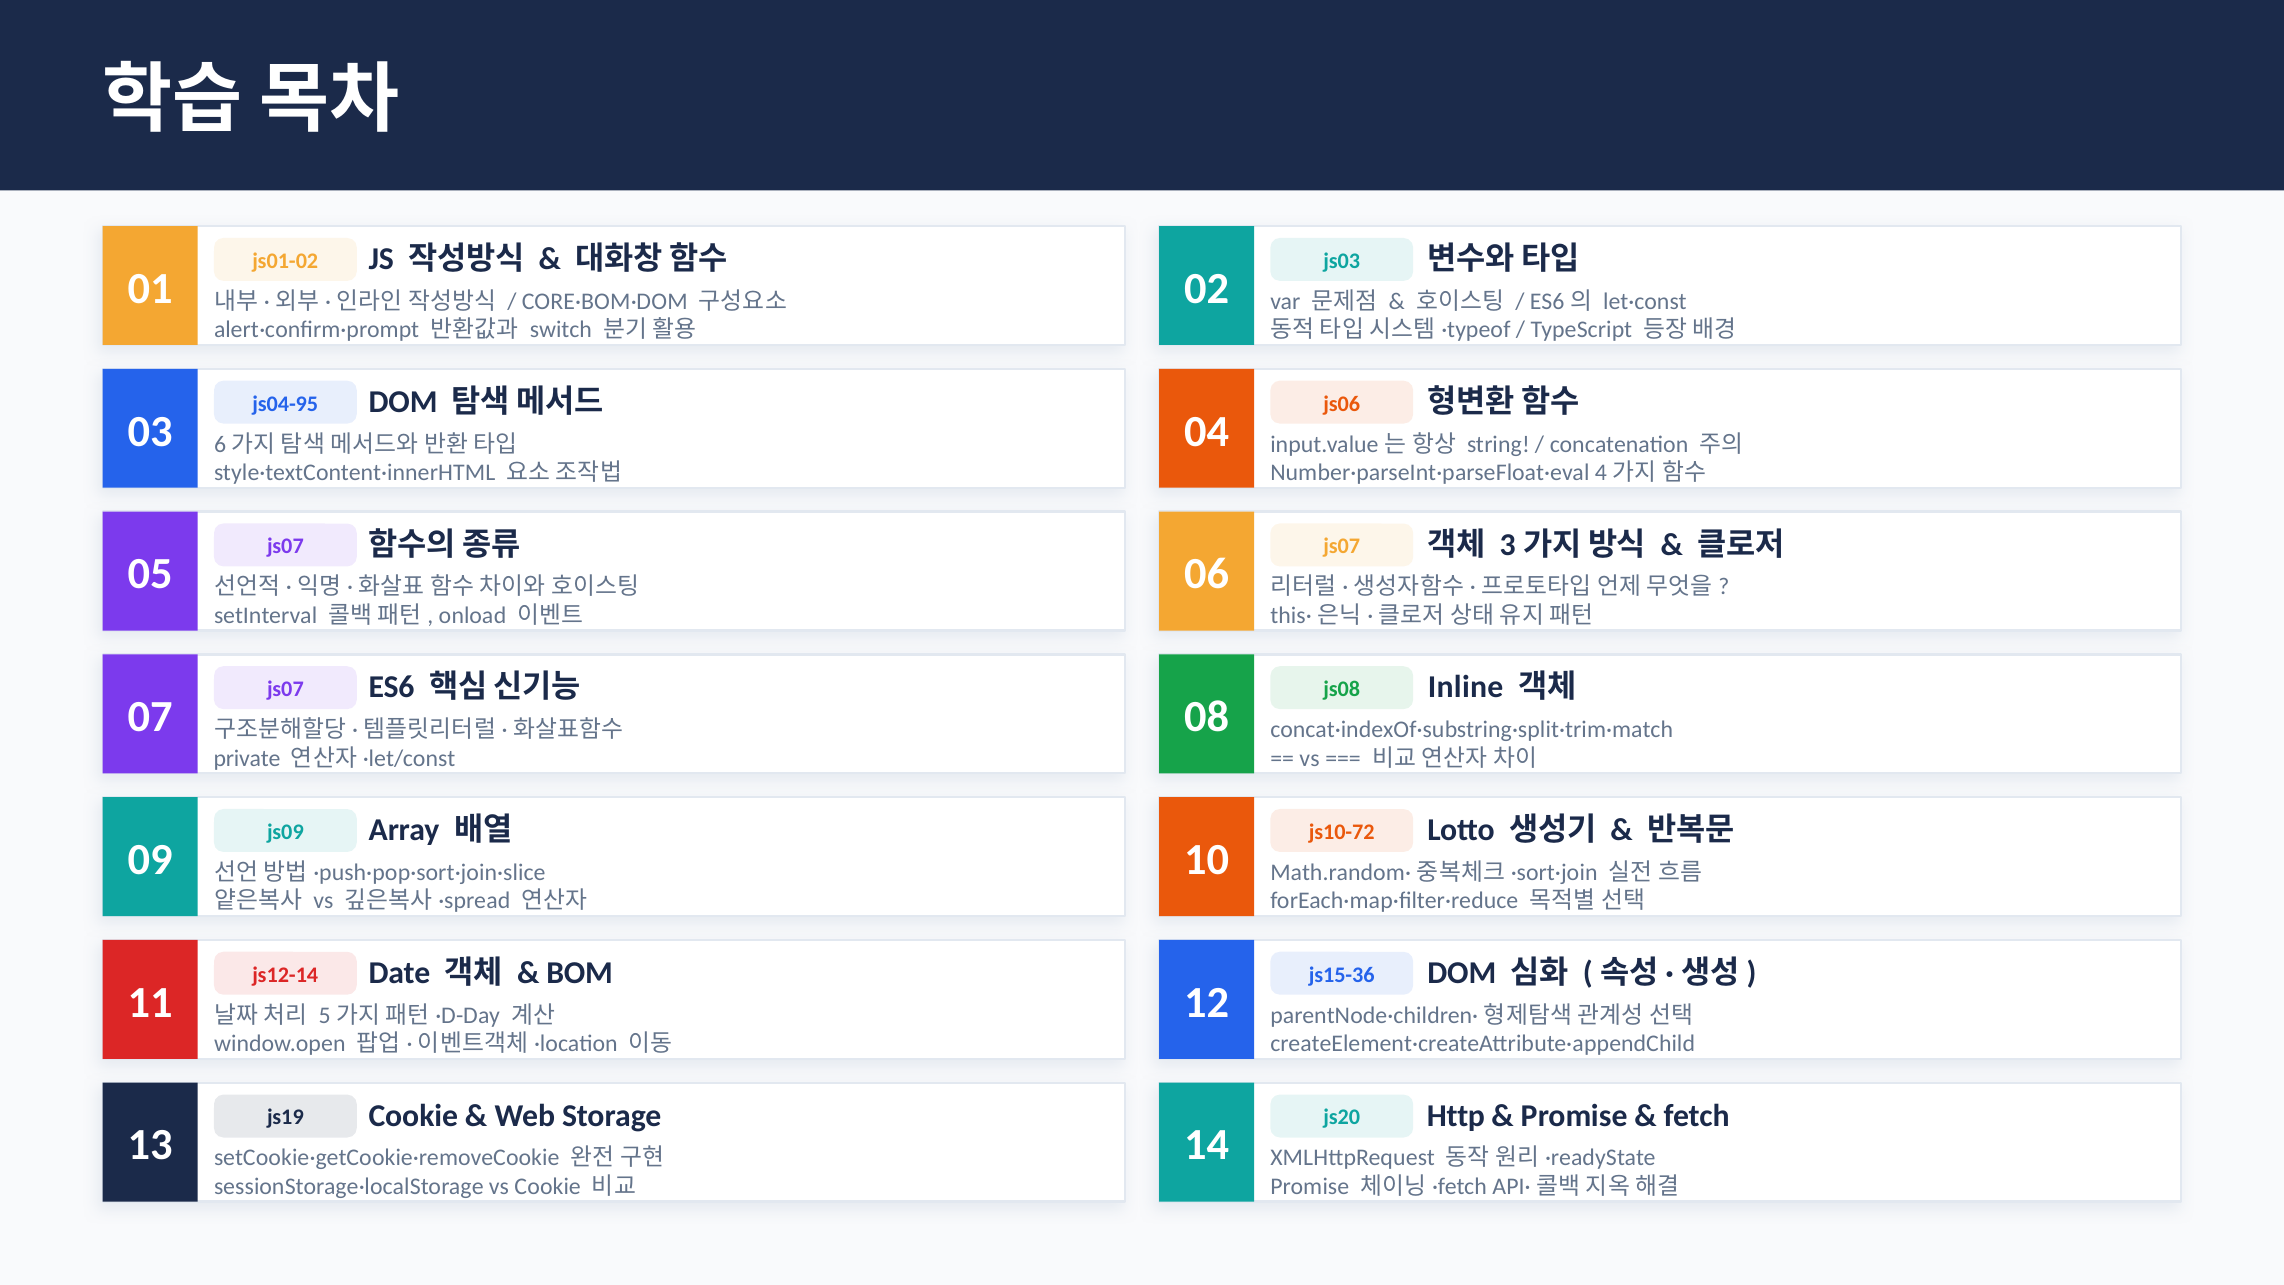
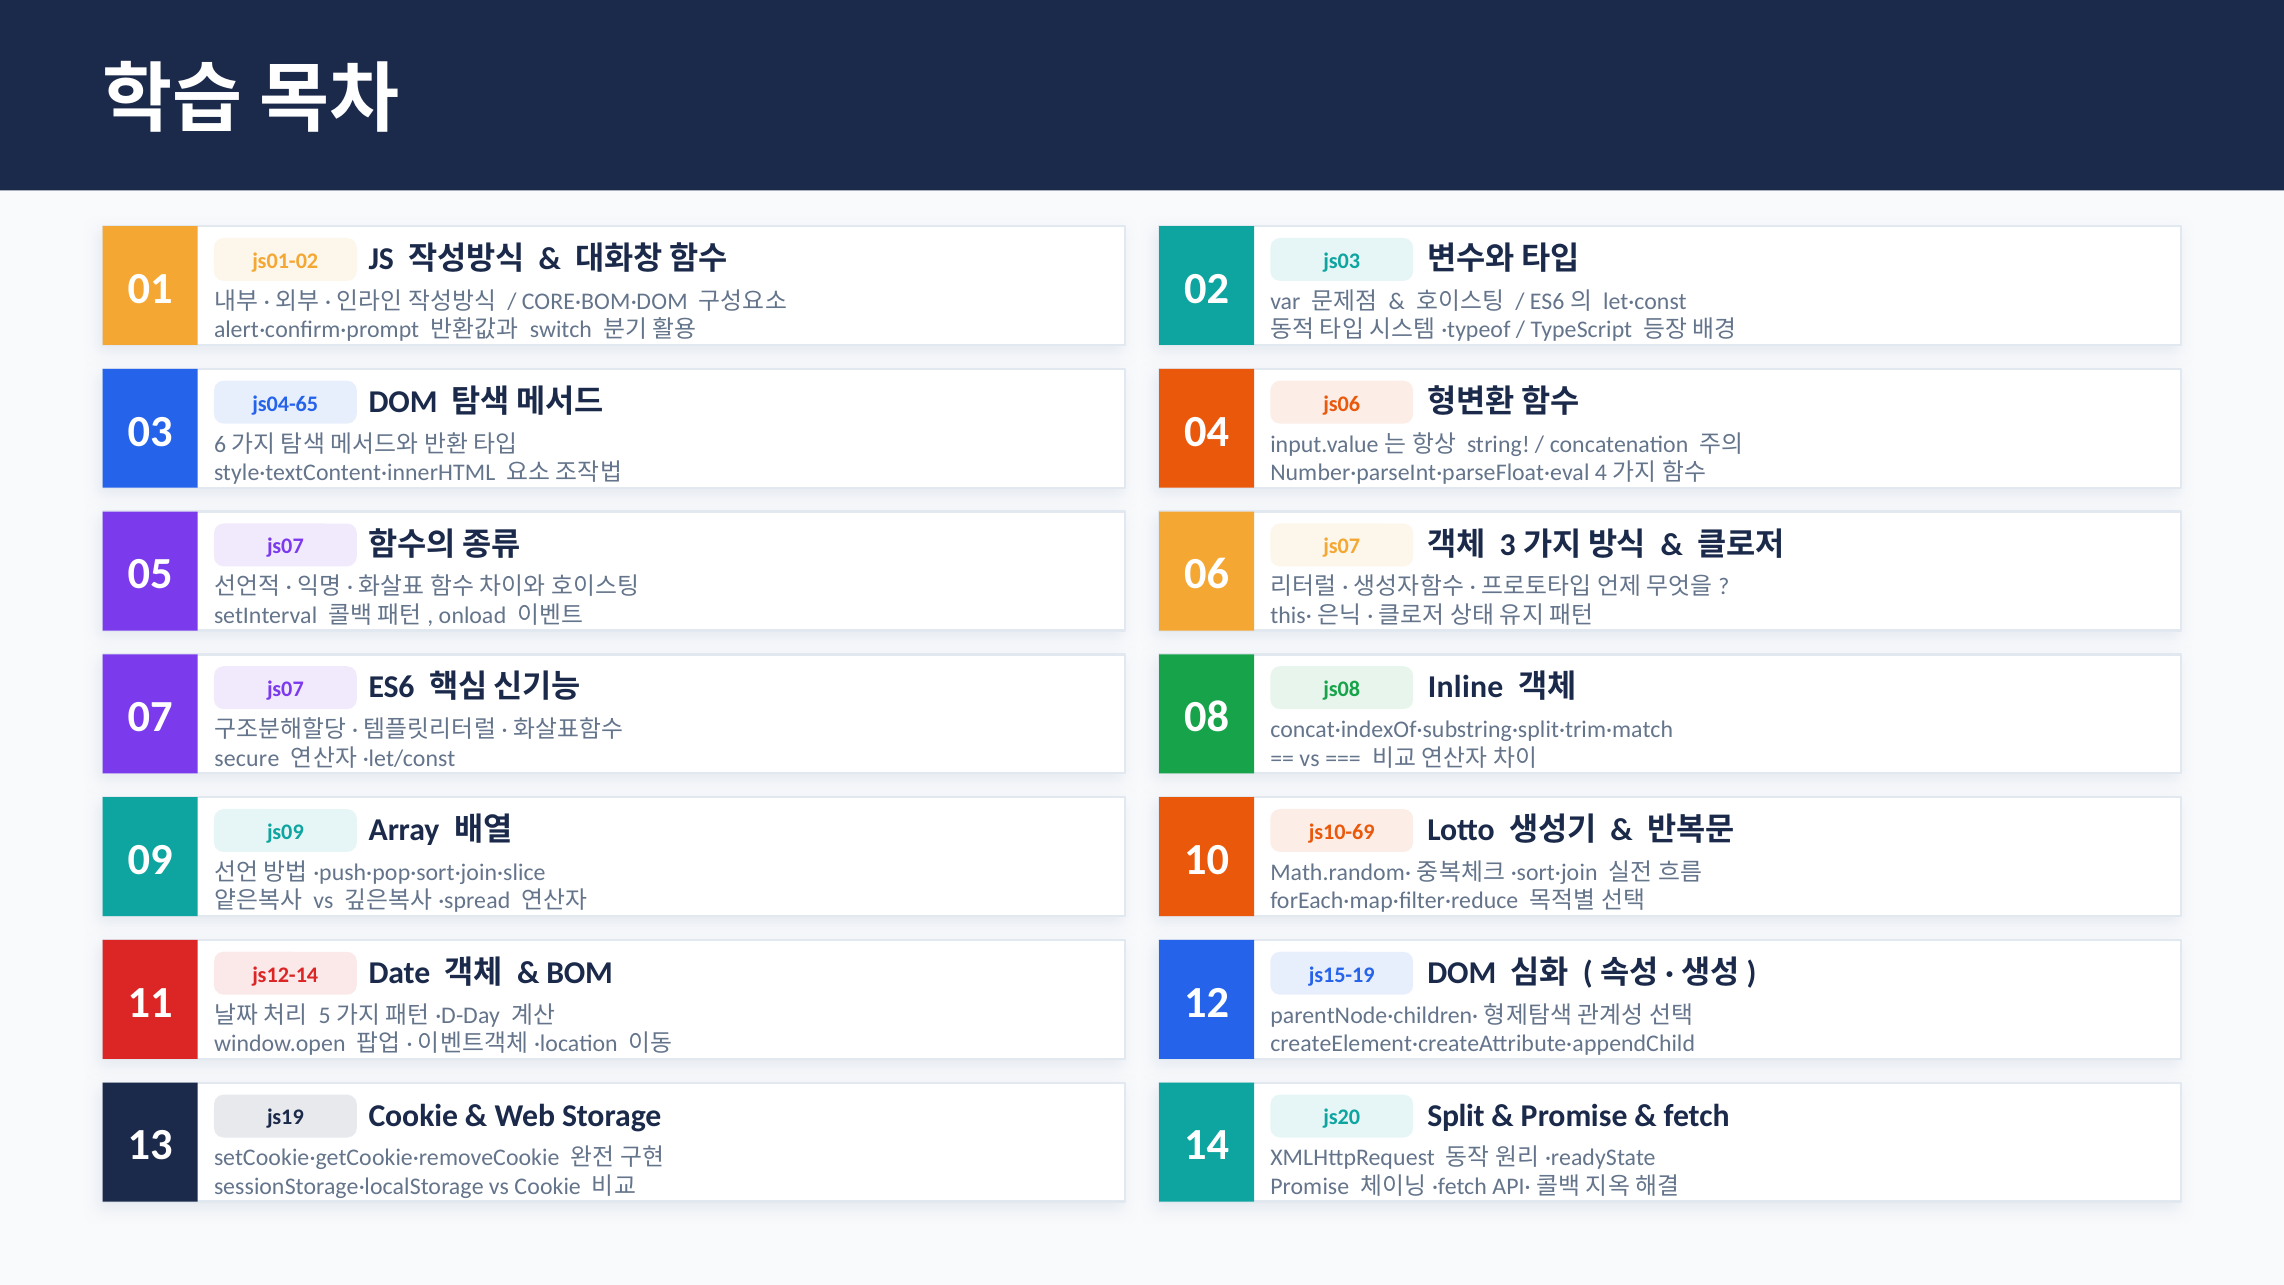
js04-95: js04-95 -> js04-65 (285, 404)
private: private -> secure (247, 758)
js10-72: js10-72 -> js10-69 (1342, 832)
js15-36: js15-36 -> js15-19 (1342, 975)
Http: Http -> Split (1456, 1116)
